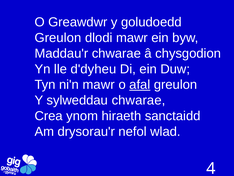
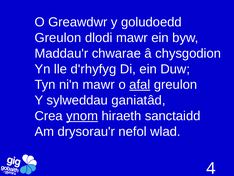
d'dyheu: d'dyheu -> d'rhyfyg (93, 69)
sylweddau chwarae: chwarae -> ganiatâd (139, 100)
ynom underline: none -> present (82, 116)
